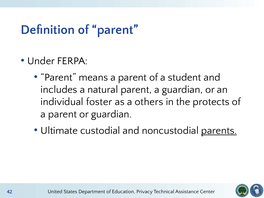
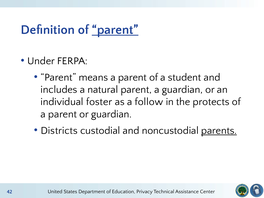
parent underline: none -> present (115, 30)
others: others -> follow (149, 102)
Ultimate: Ultimate -> Districts (59, 130)
